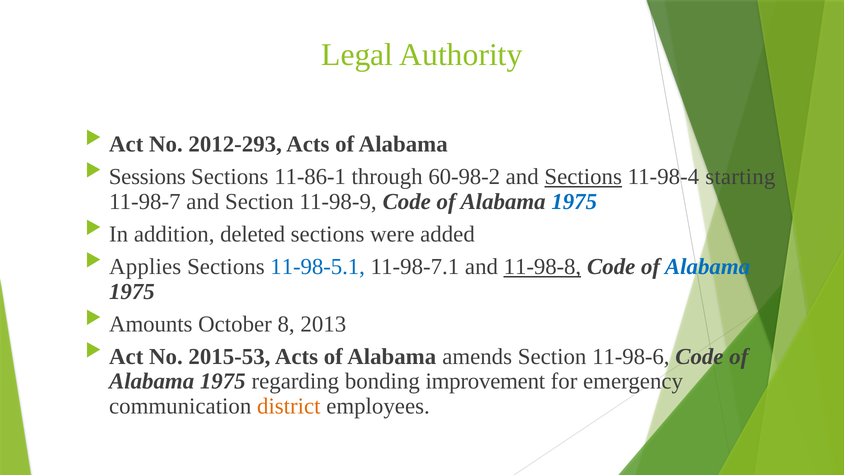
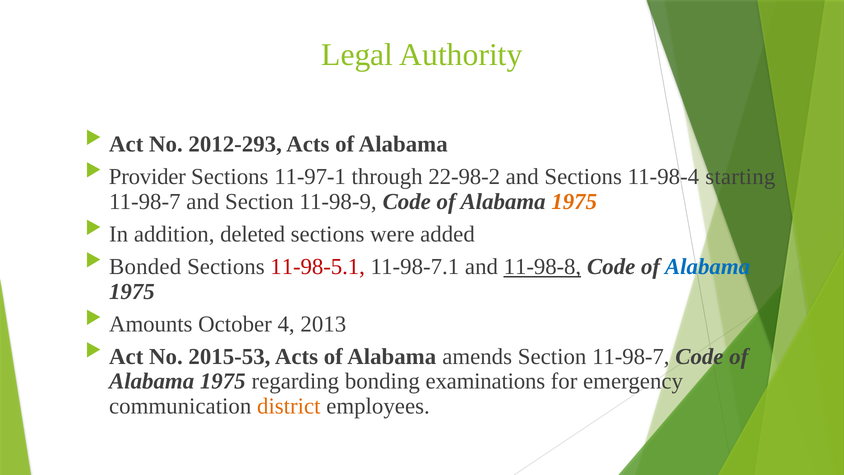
Sessions: Sessions -> Provider (147, 177)
11-86-1: 11-86-1 -> 11-97-1 (310, 177)
60-98-2: 60-98-2 -> 22-98-2 (464, 177)
Sections underline: present -> none (583, 177)
1975 colour: blue -> orange (574, 201)
Applies: Applies -> Bonded (145, 267)
11-98-5.1 colour: blue -> red (318, 267)
8: 8 -> 4 (286, 324)
Section 11-98-6: 11-98-6 -> 11-98-7 (631, 356)
improvement: improvement -> examinations (485, 381)
